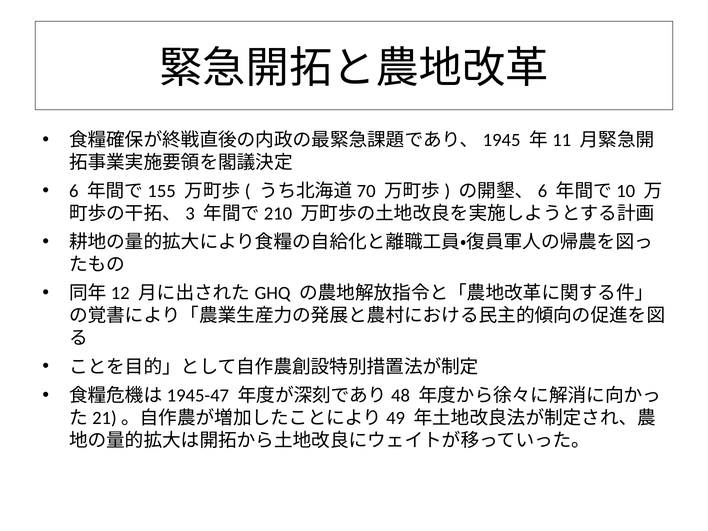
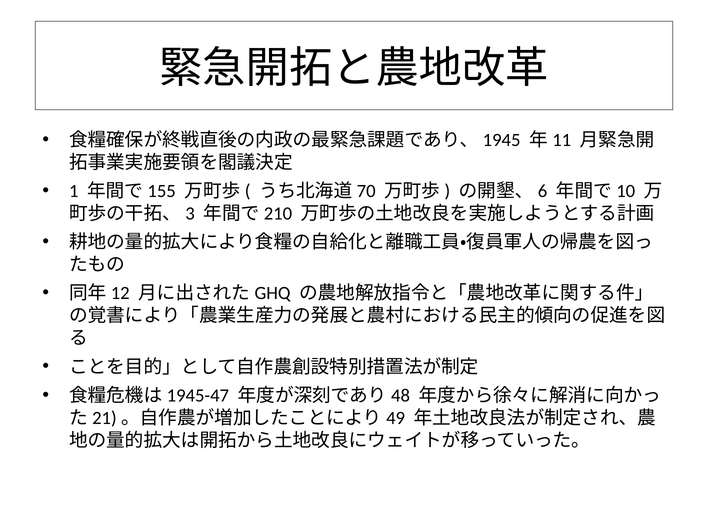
6: 6 -> 1 (74, 191)
